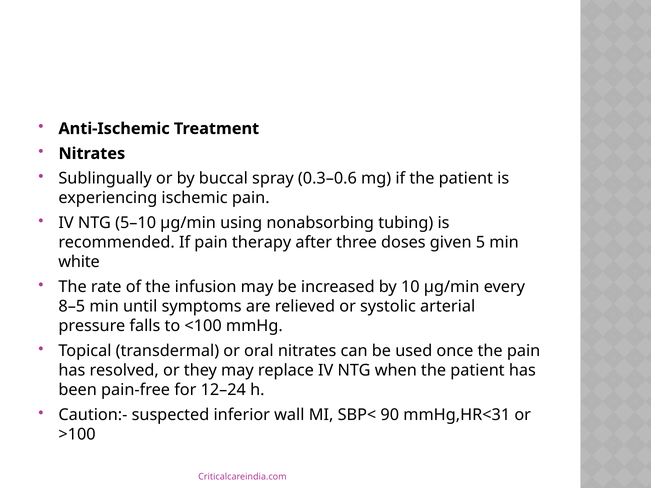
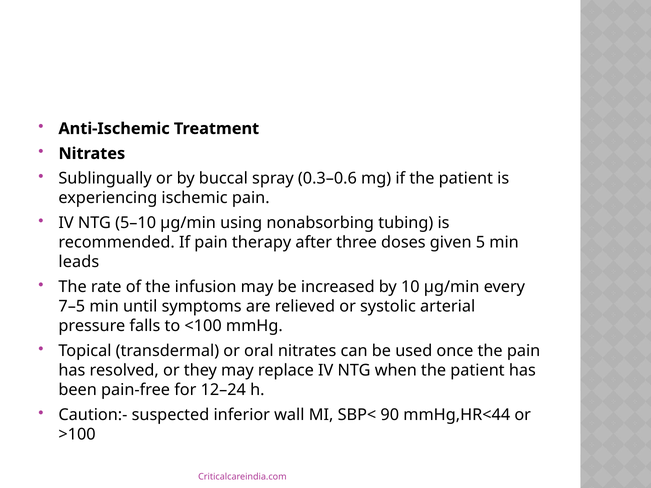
white: white -> leads (79, 262)
8–5: 8–5 -> 7–5 (72, 307)
mmHg,HR<31: mmHg,HR<31 -> mmHg,HR<44 (457, 415)
